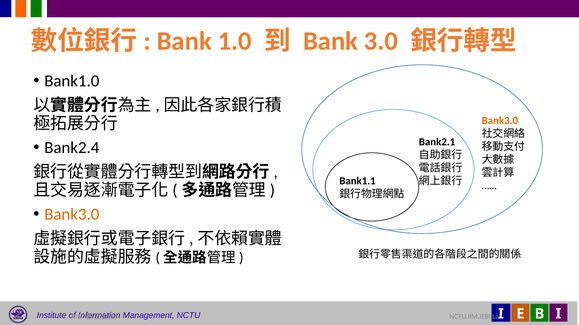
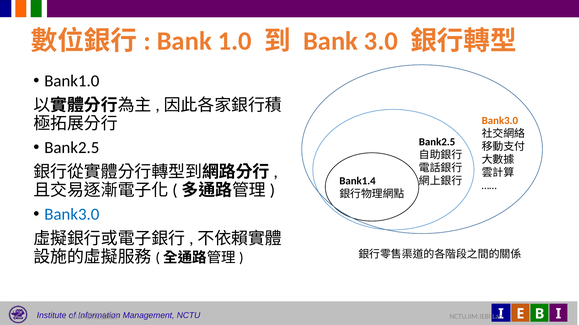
Bank2.1: Bank2.1 -> Bank2.5 (437, 142)
Bank2.4: Bank2.4 -> Bank2.5 (72, 148)
Bank1.1: Bank1.1 -> Bank1.4 (357, 181)
Bank3.0 colour: orange -> blue (72, 215)
